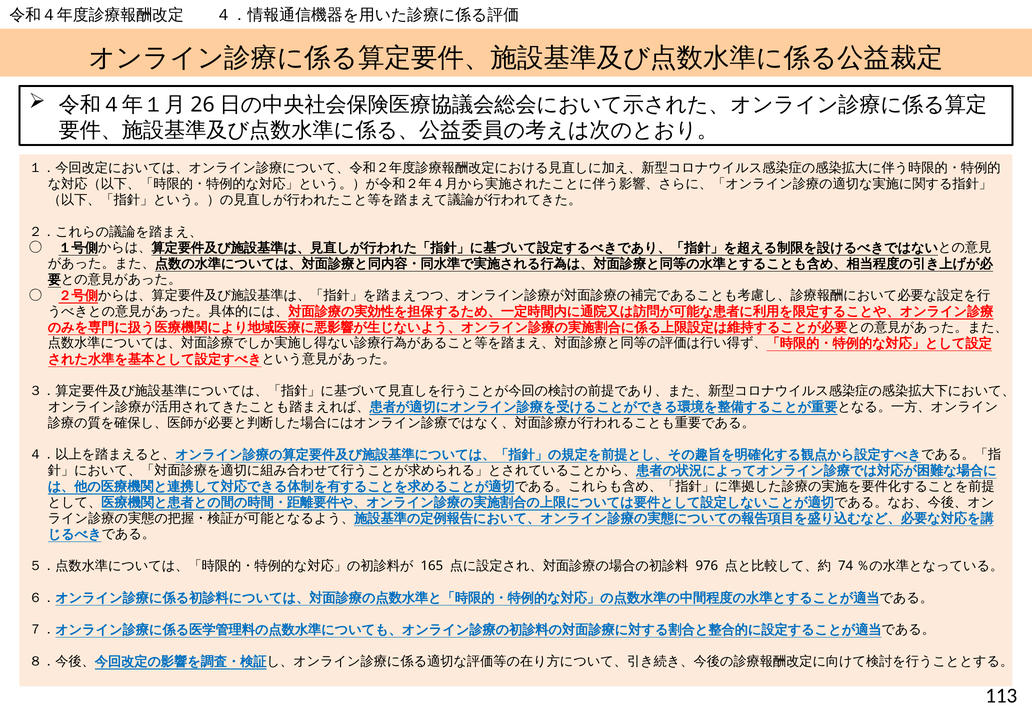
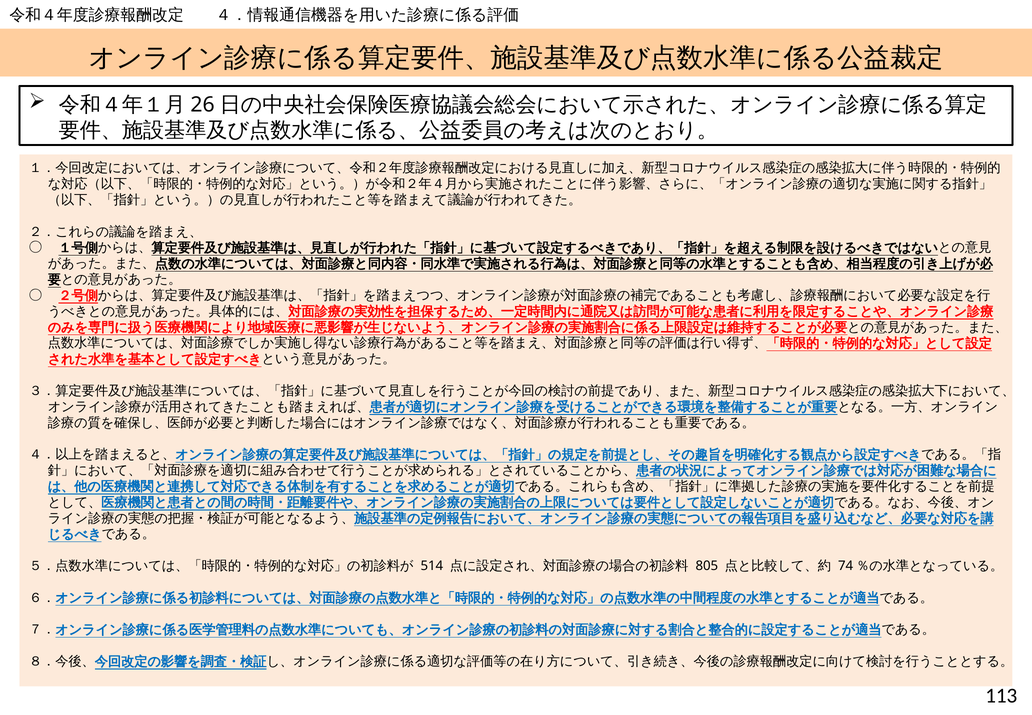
165: 165 -> 514 (432, 565)
976: 976 -> 805 (707, 565)
